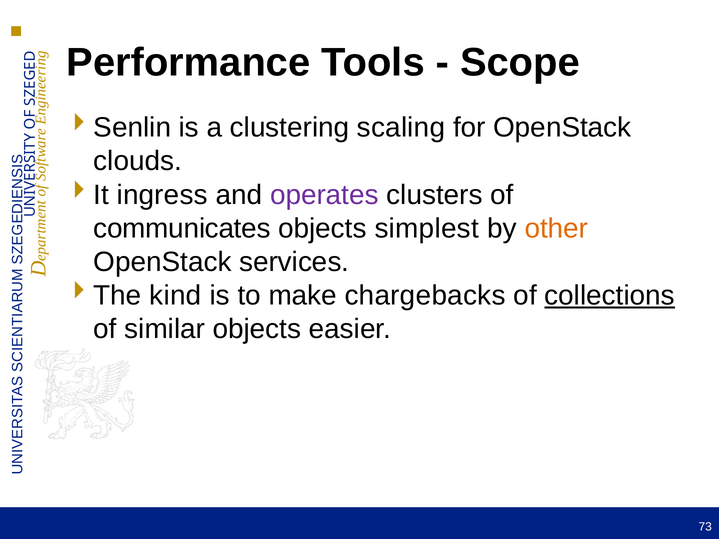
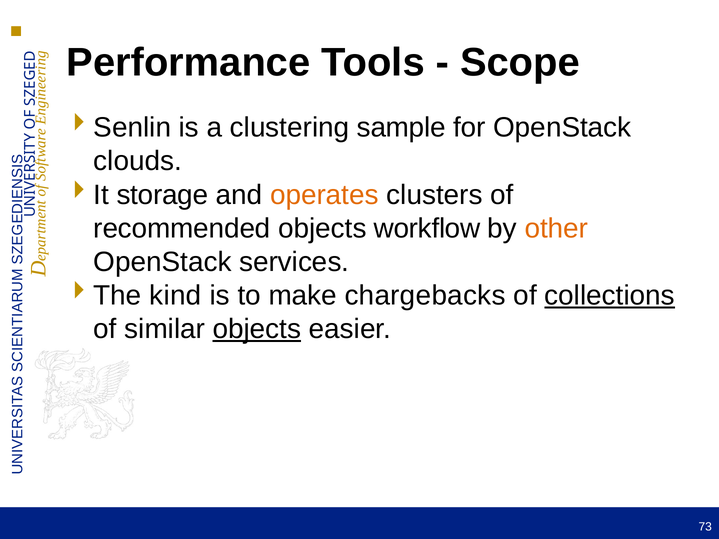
scaling: scaling -> sample (401, 128)
ingress: ingress -> storage (162, 195)
operates colour: purple -> orange (324, 195)
communicates: communicates -> recommended (182, 228)
simplest: simplest -> workflow (427, 228)
objects underline: none -> present (257, 329)
